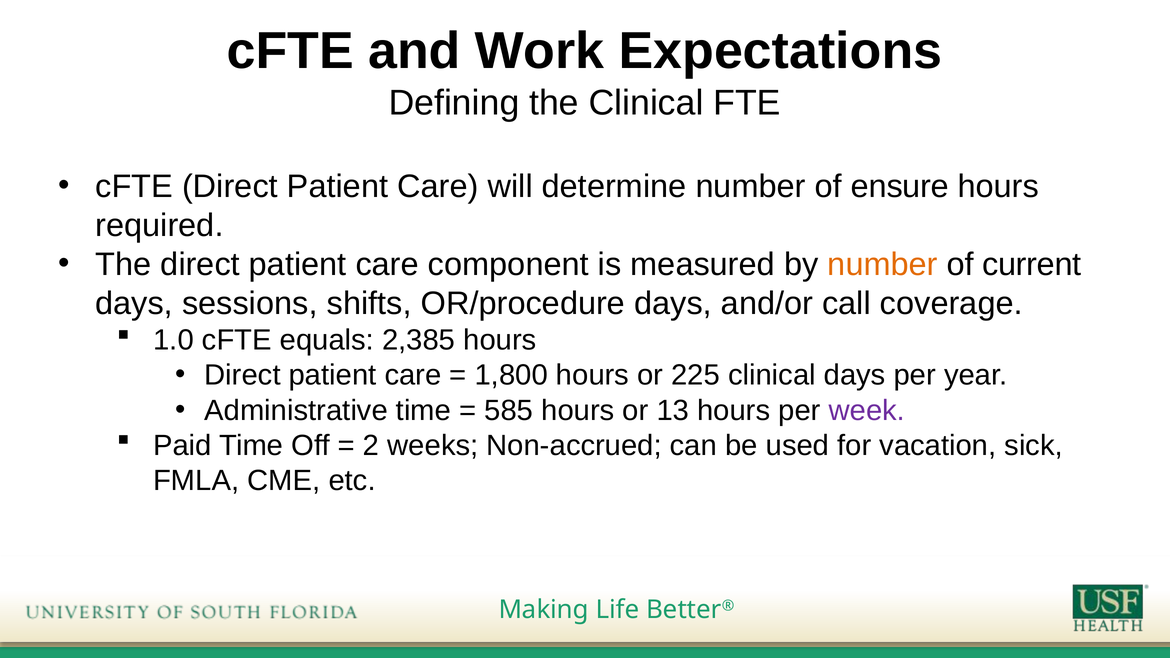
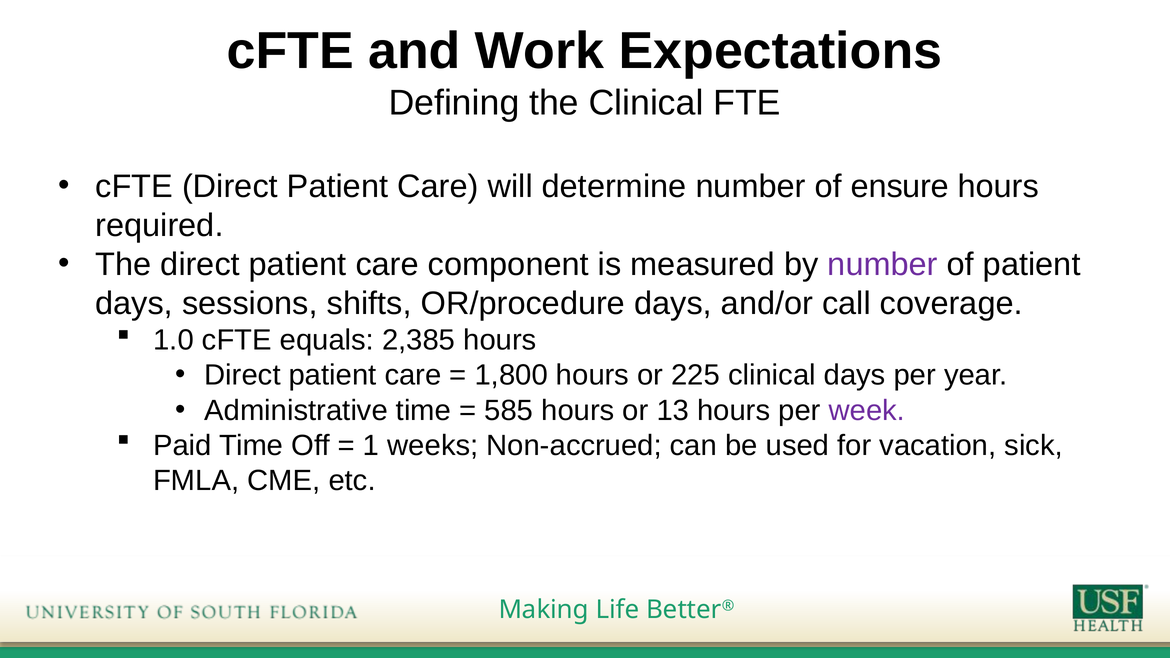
number colour: orange -> purple (883, 264)
of current: current -> patient (1032, 264)
2: 2 -> 1 (371, 446)
